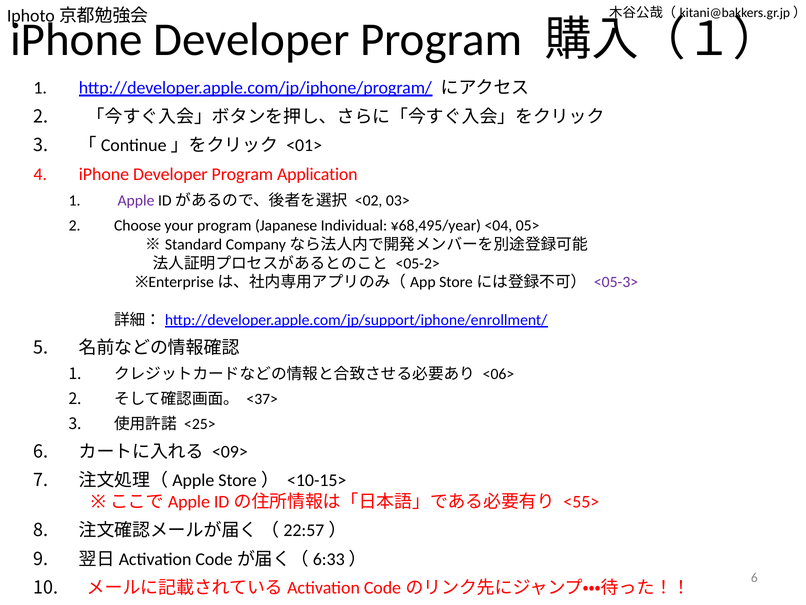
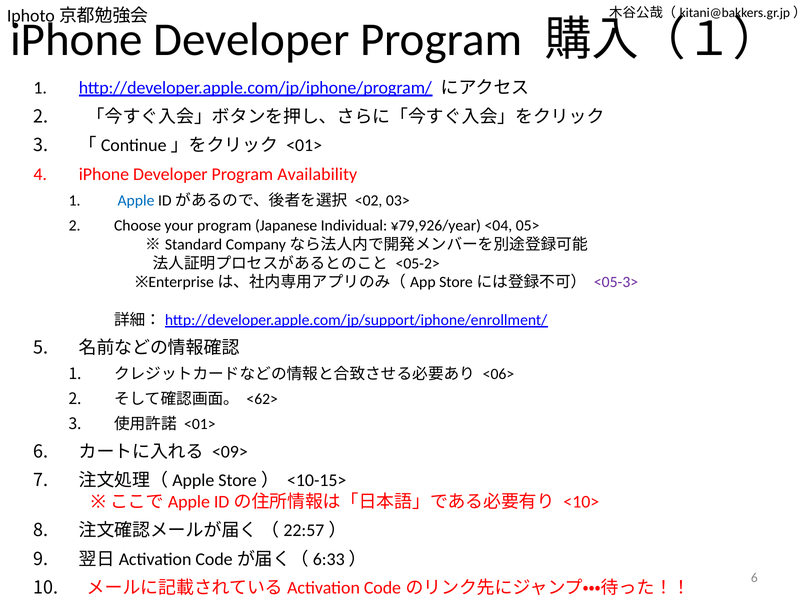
Application: Application -> Availability (317, 174)
Apple colour: purple -> blue (136, 200)
¥68,495/year: ¥68,495/year -> ¥79,926/year (436, 225)
<37>: <37> -> <62> (262, 399)
<25>: <25> -> <01> (200, 424)
<55>: <55> -> <10> (581, 501)
